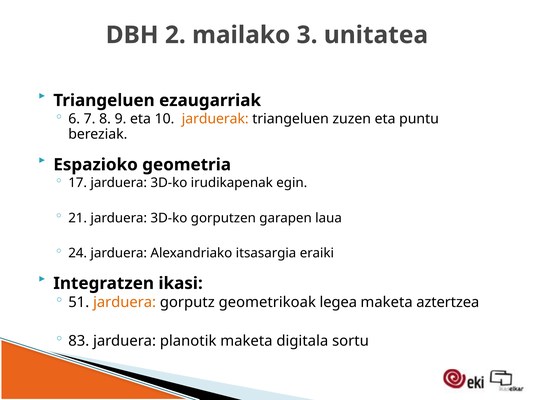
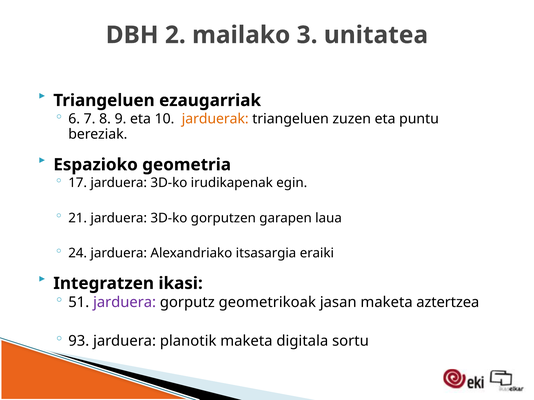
jarduera colour: orange -> purple (125, 303)
legea: legea -> jasan (338, 303)
83: 83 -> 93 (79, 341)
